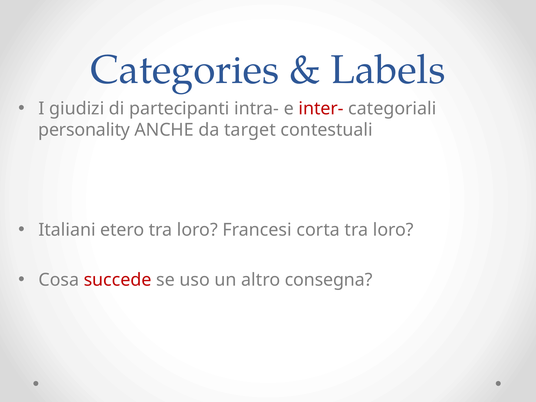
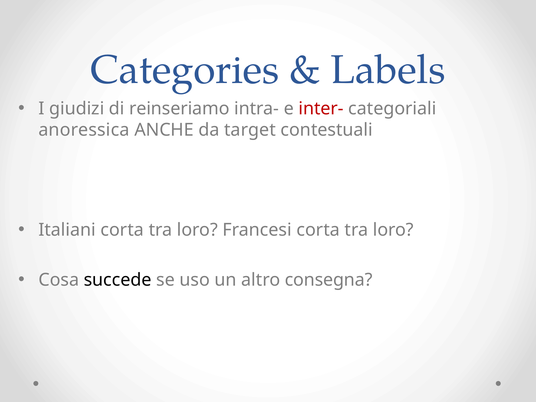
partecipanti: partecipanti -> reinseriamo (179, 108)
personality: personality -> anoressica (84, 130)
Italiani etero: etero -> corta (122, 230)
succede colour: red -> black (118, 280)
